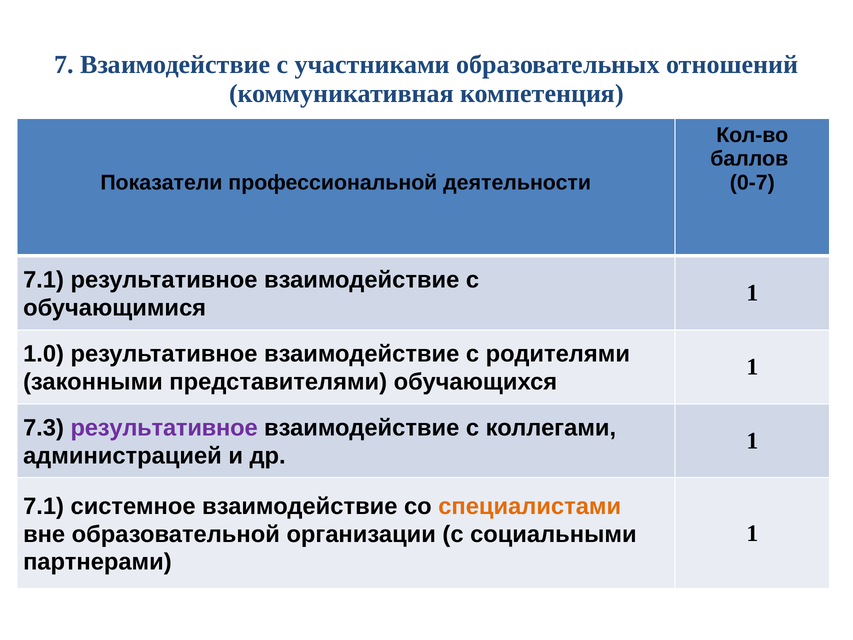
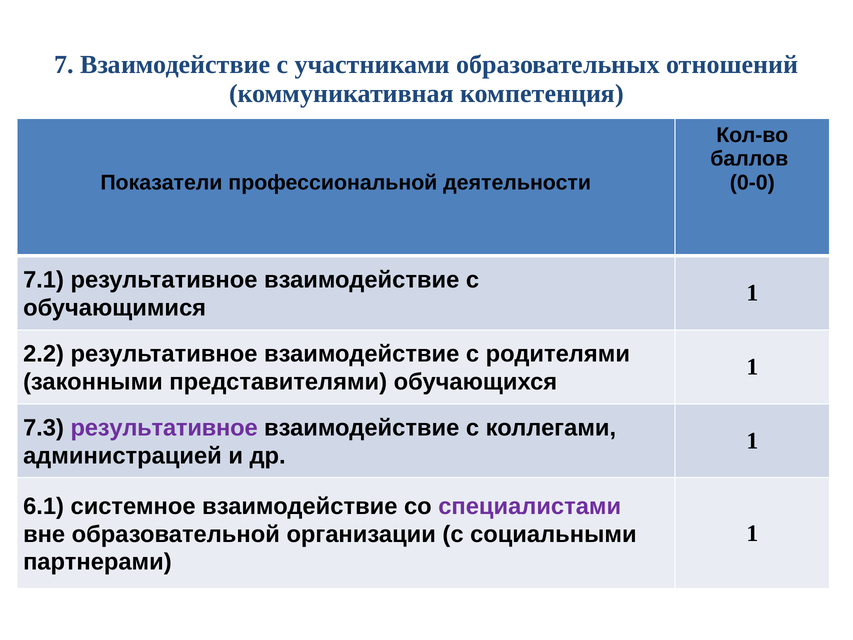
0-7: 0-7 -> 0-0 (752, 183)
1.0: 1.0 -> 2.2 (44, 354)
7.1: 7.1 -> 6.1 (44, 506)
специалистами colour: orange -> purple (530, 506)
